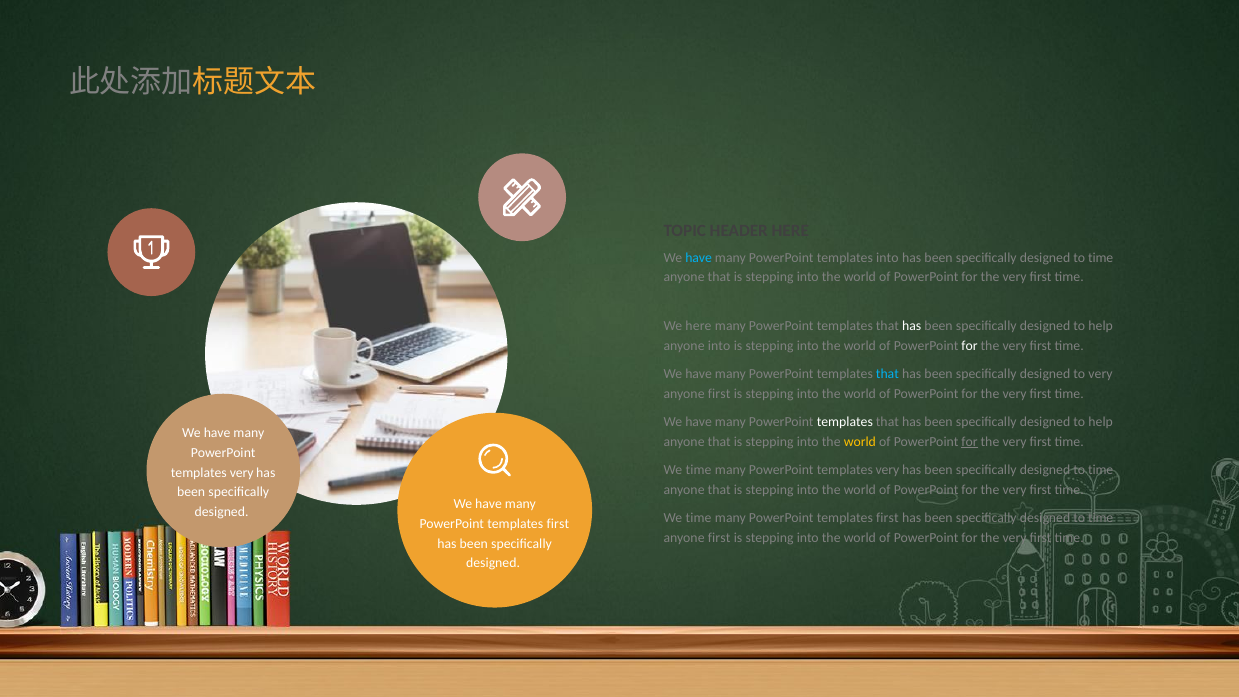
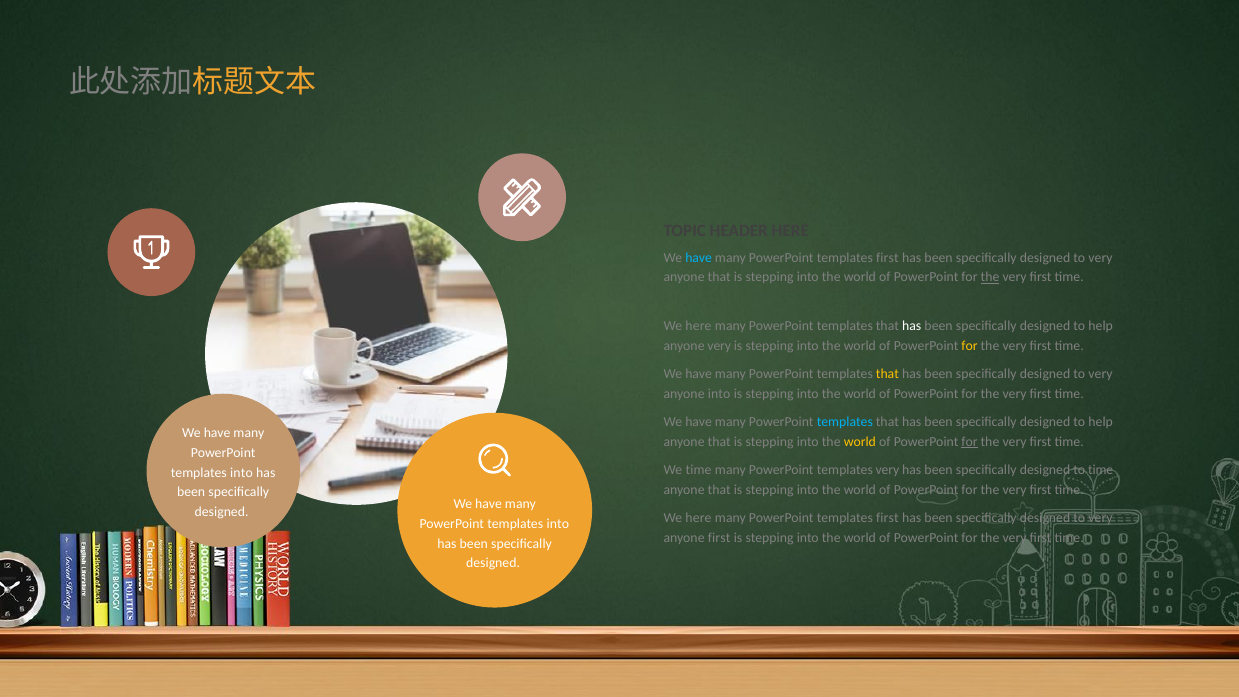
into: into -> first (887, 258)
time: time -> very (1101, 258)
the underline: none -> present (990, 277)
anyone into: into -> very (719, 346)
for colour: white -> yellow (970, 346)
that colour: light blue -> yellow (887, 374)
first: first -> into (719, 394)
templates colour: white -> light blue (845, 422)
very: very -> into (242, 472)
time: time -> here (699, 518)
time: time -> very (1101, 518)
first: first -> into (558, 524)
